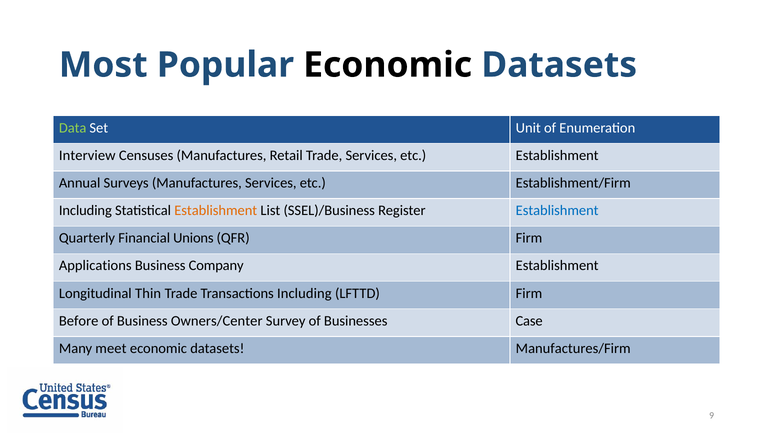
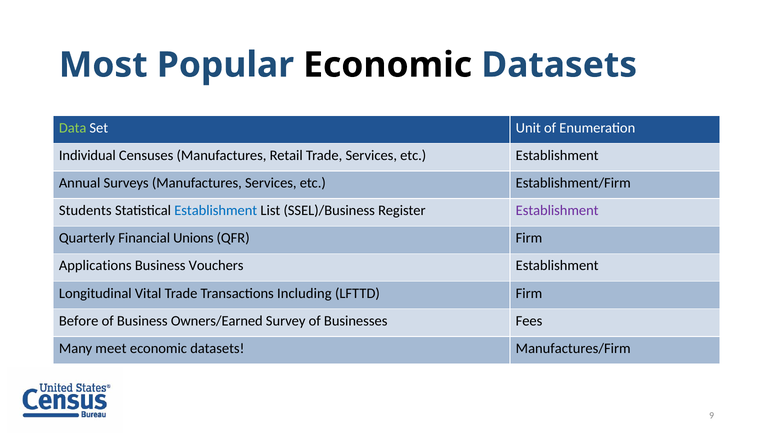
Interview: Interview -> Individual (87, 155)
Including: Including -> Students (85, 210)
Establishment colour: orange -> blue (216, 210)
Establishment colour: blue -> purple (557, 210)
Company: Company -> Vouchers (216, 266)
Thin: Thin -> Vital (148, 293)
Owners/Center: Owners/Center -> Owners/Earned (217, 321)
Case: Case -> Fees (529, 321)
